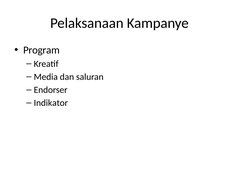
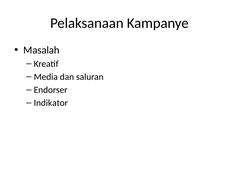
Program: Program -> Masalah (41, 50)
